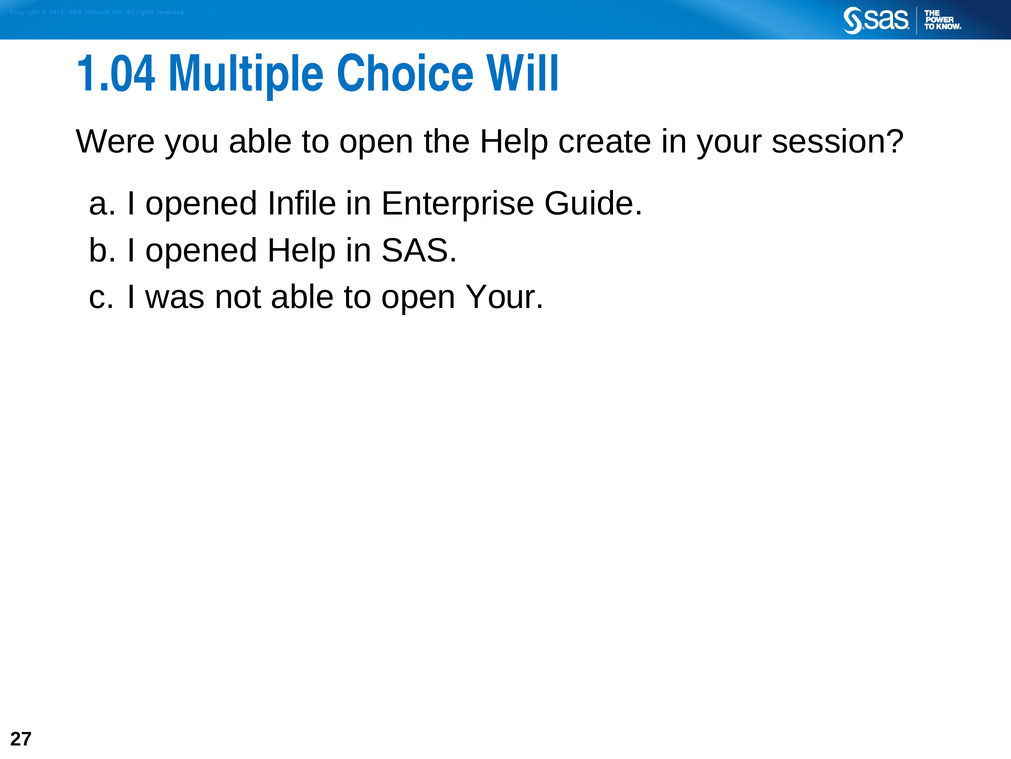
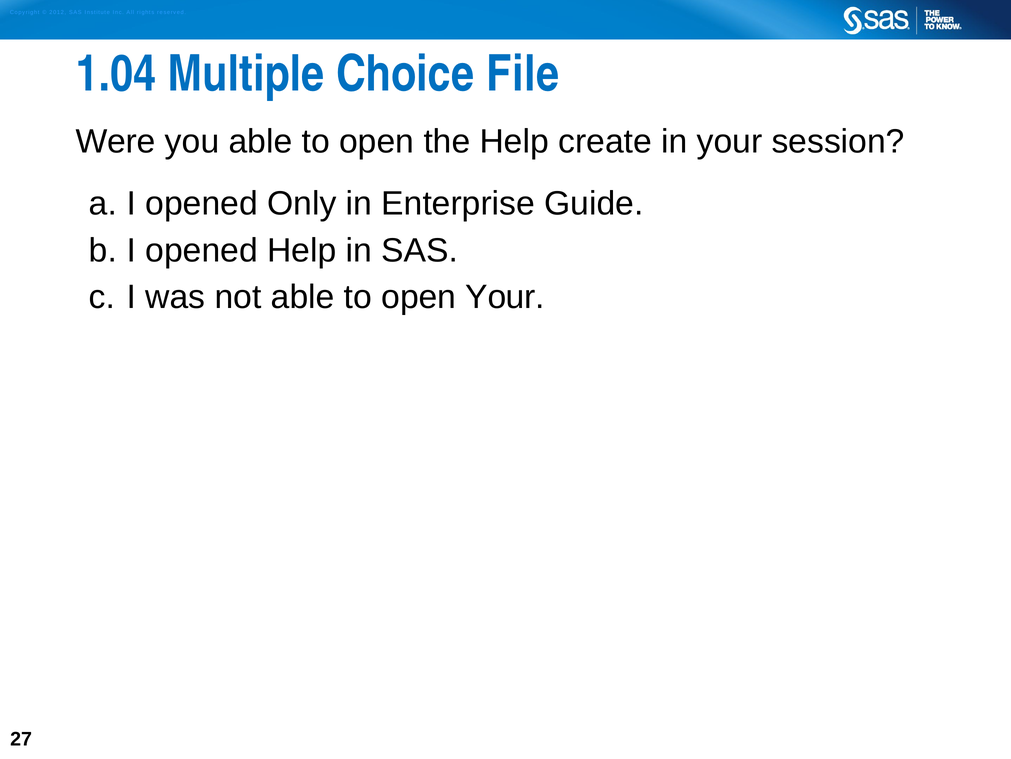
Will: Will -> File (523, 74)
Infile: Infile -> Only (302, 204)
